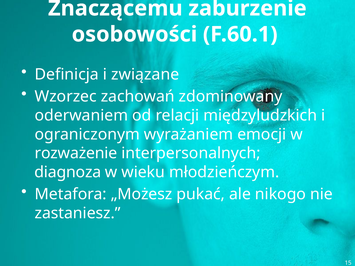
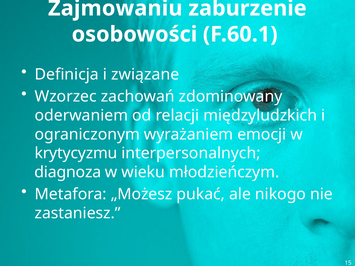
Znaczącemu: Znaczącemu -> Zajmowaniu (115, 8)
rozważenie: rozważenie -> krytycyzmu (76, 153)
